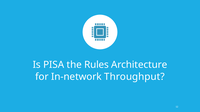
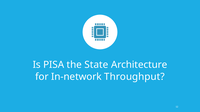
Rules: Rules -> State (96, 65)
